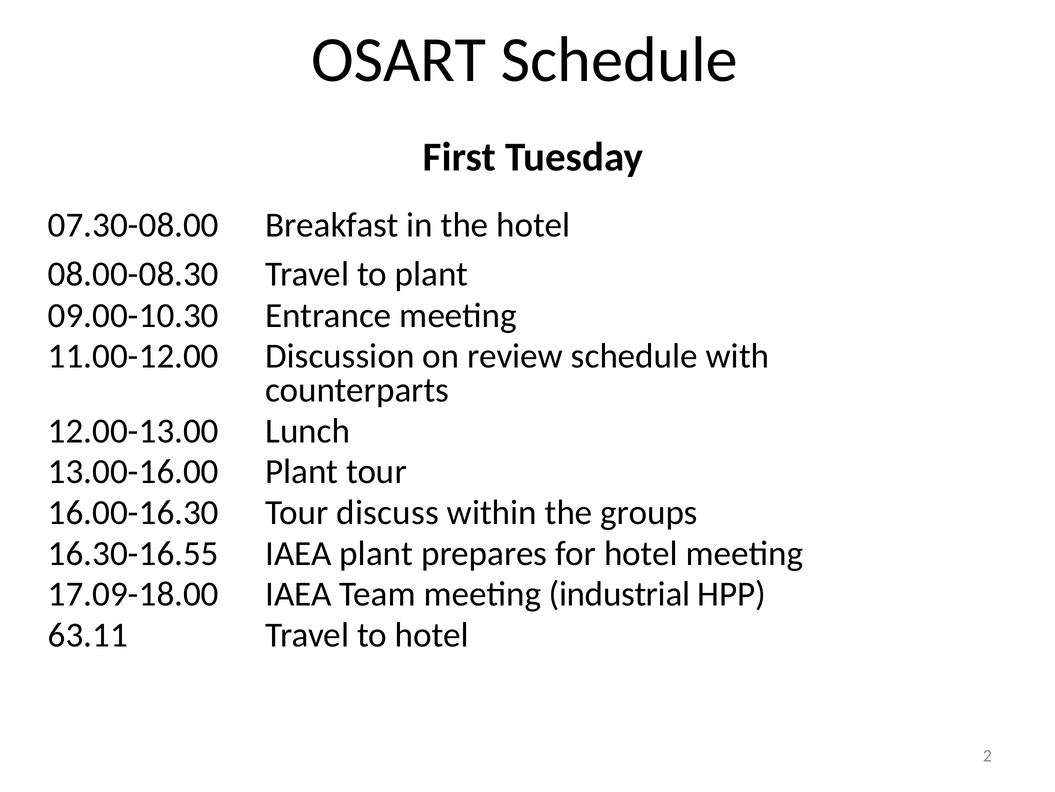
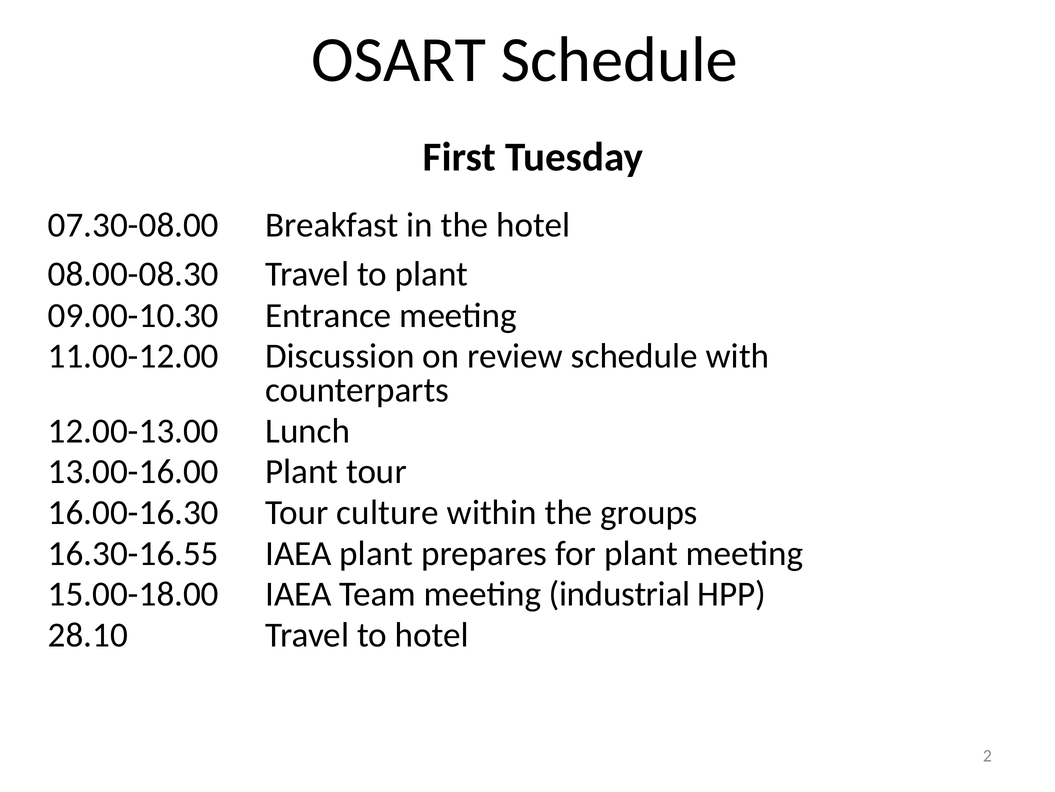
discuss: discuss -> culture (388, 512)
for hotel: hotel -> plant (641, 553)
17.09-18.00: 17.09-18.00 -> 15.00-18.00 (133, 594)
63.11: 63.11 -> 28.10 (88, 634)
